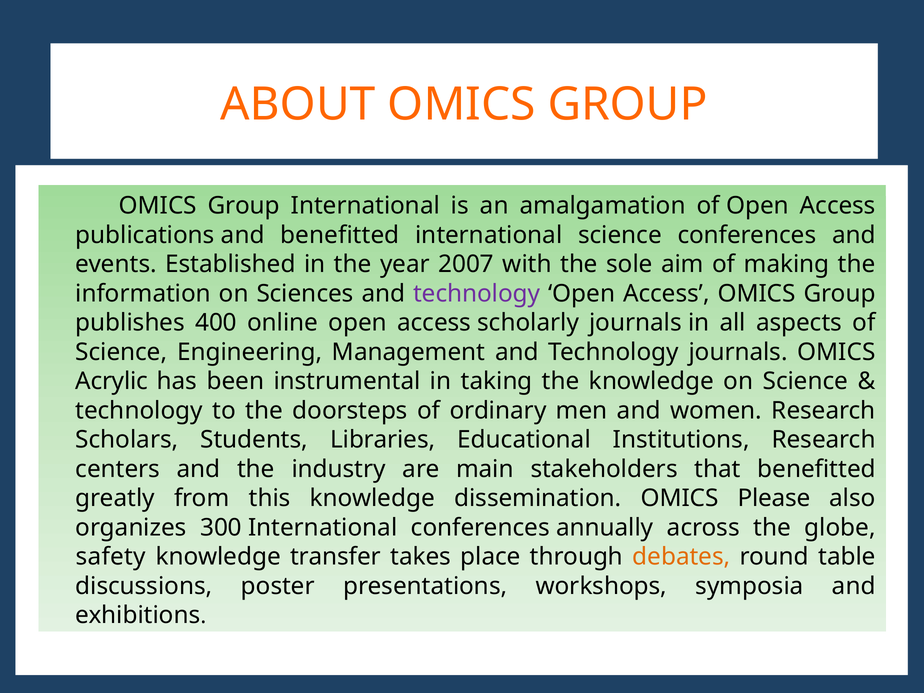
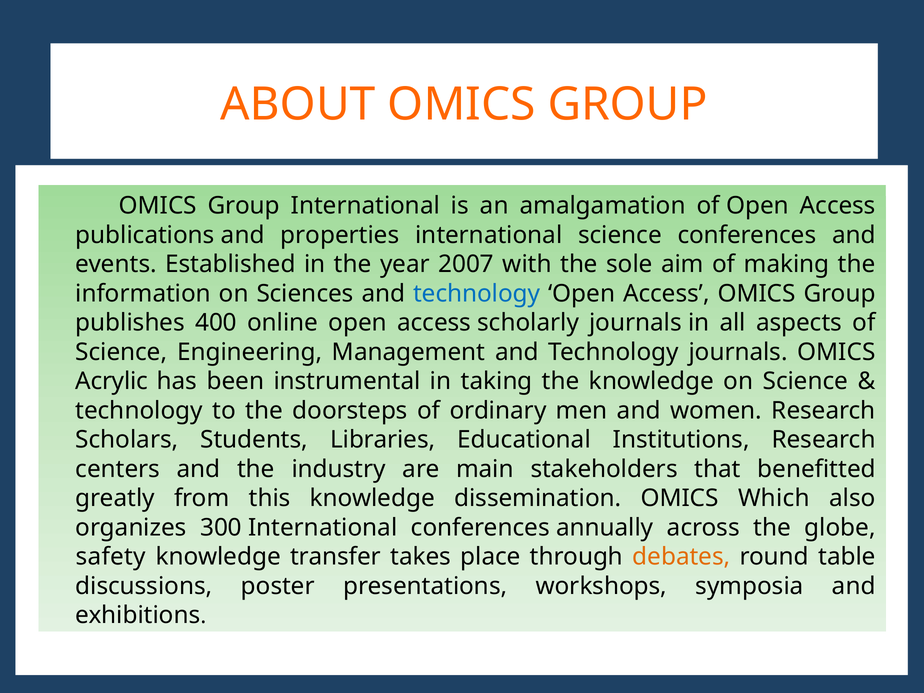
and benefitted: benefitted -> properties (340, 235)
technology colour: purple -> blue (477, 293)
Please: Please -> Which (774, 498)
